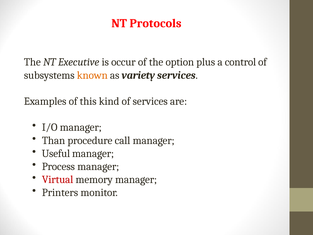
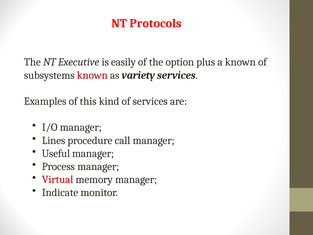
occur: occur -> easily (123, 62)
a control: control -> known (240, 62)
known colour: orange -> red (92, 75)
Than: Than -> Lines (54, 140)
Printers: Printers -> Indicate (60, 192)
